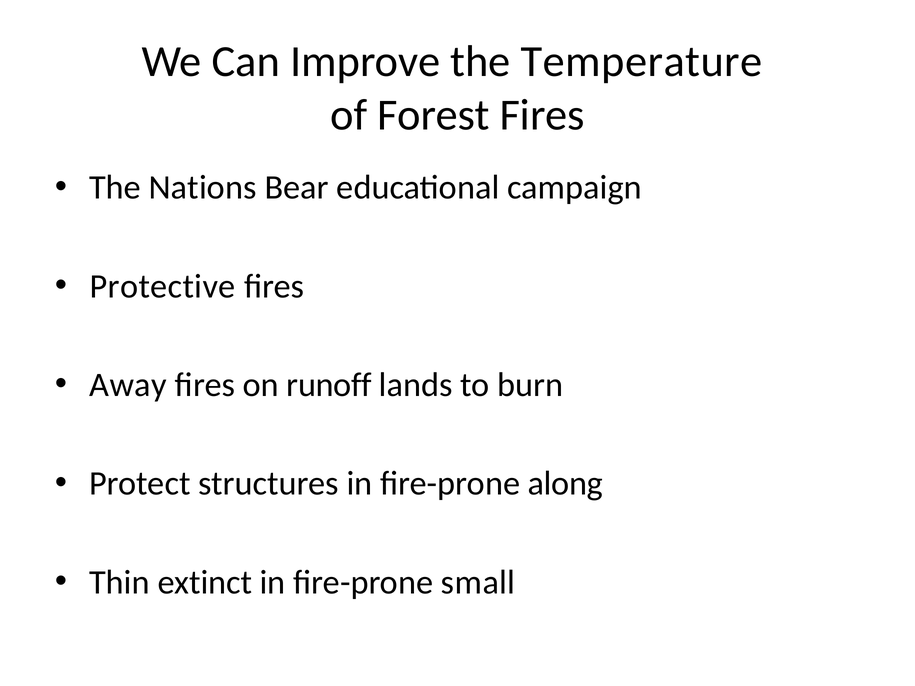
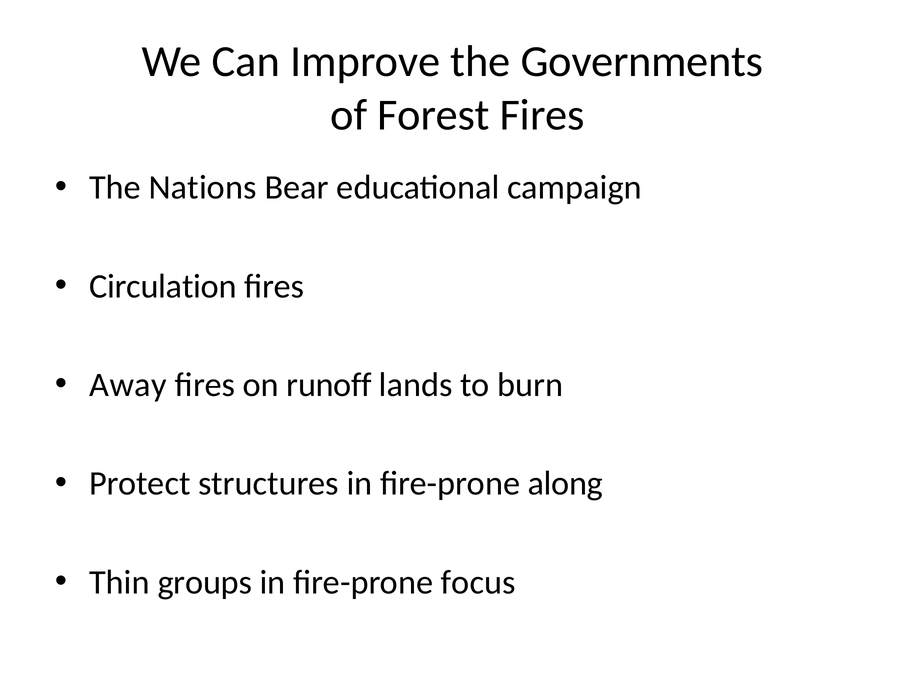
Temperature: Temperature -> Governments (642, 62)
Protective: Protective -> Circulation (163, 286)
extinct: extinct -> groups (205, 583)
small: small -> focus (478, 583)
